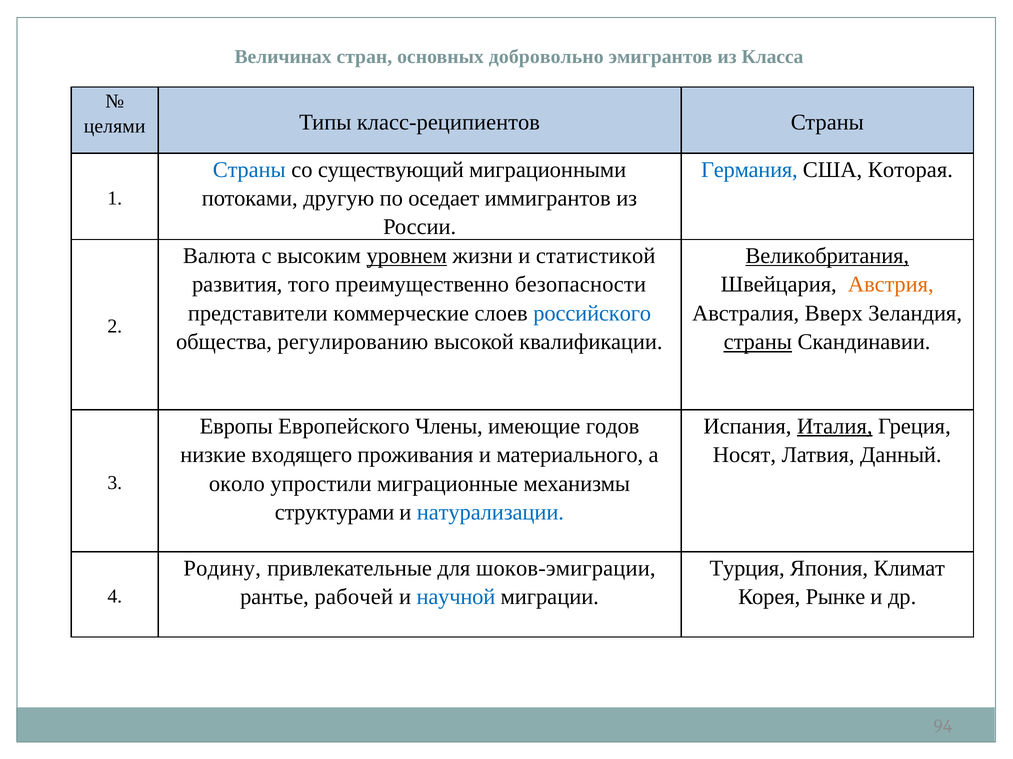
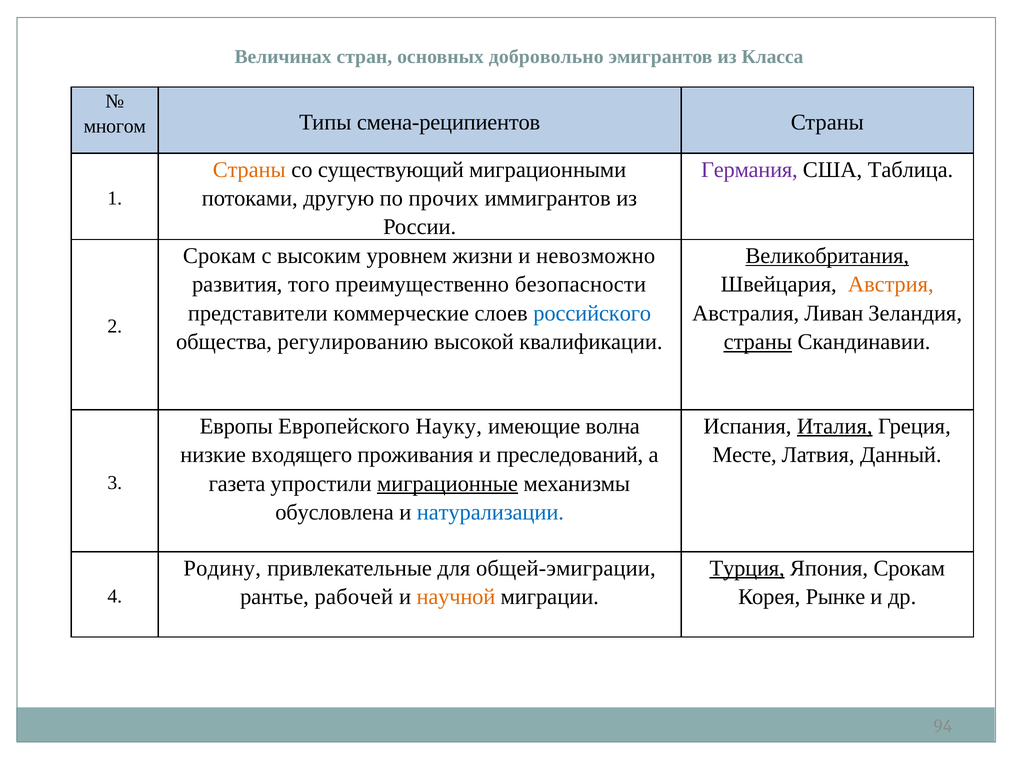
целями: целями -> многом (115, 126)
класс-реципиентов: класс-реципиентов -> смена-реципиентов (449, 122)
Страны colour: blue -> orange (249, 170)
Германия colour: blue -> purple (749, 170)
Которая: Которая -> Таблица (911, 170)
оседает: оседает -> прочих (444, 199)
Валюта: Валюта -> Срокам (219, 256)
уровнем underline: present -> none (407, 256)
статистикой: статистикой -> невозможно (596, 256)
Вверх: Вверх -> Ливан (834, 314)
Члены: Члены -> Науку (449, 427)
годов: годов -> волна (613, 427)
материального: материального -> преследований (570, 455)
Носят: Носят -> Месте (745, 455)
около: около -> газета (237, 484)
миграционные underline: none -> present (447, 484)
структурами: структурами -> обусловлена (335, 513)
шоков-эмиграции: шоков-эмиграции -> общей-эмиграции (566, 569)
Турция underline: none -> present (747, 569)
Япония Климат: Климат -> Срокам (909, 569)
научной colour: blue -> orange (456, 598)
